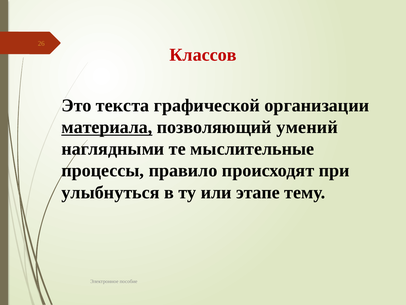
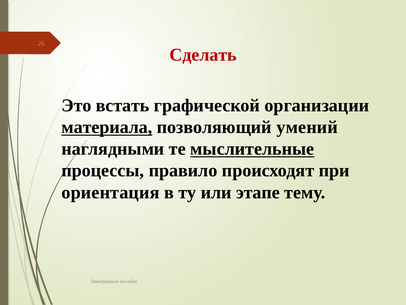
Классов: Классов -> Сделать (203, 55)
текста: текста -> встать (123, 105)
мыслительные underline: none -> present (252, 149)
улыбнуться: улыбнуться -> ориентация (111, 192)
